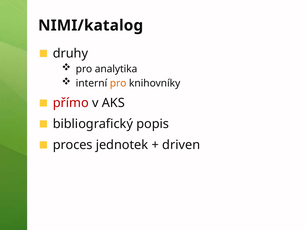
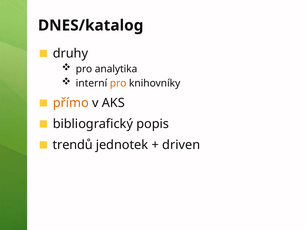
NIMI/katalog: NIMI/katalog -> DNES/katalog (91, 25)
přímo colour: red -> orange (71, 103)
proces: proces -> trendů (73, 144)
